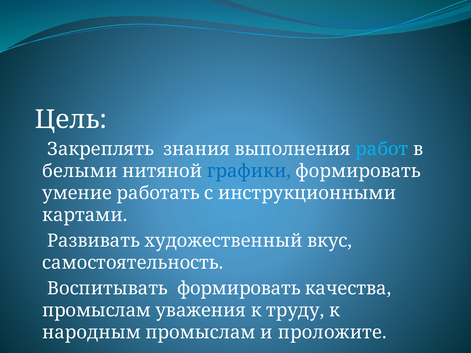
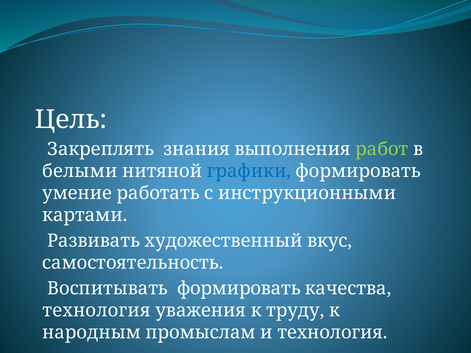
работ colour: light blue -> light green (382, 149)
промыслам: промыслам -> технология (96, 311)
и проложите: проложите -> технология (332, 333)
